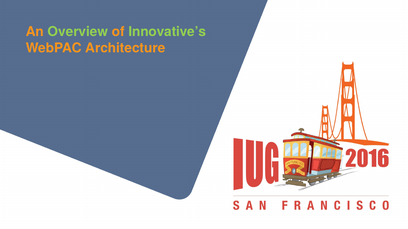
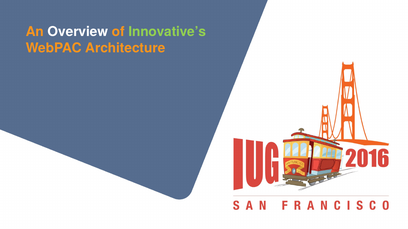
Overview colour: light green -> white (78, 32)
